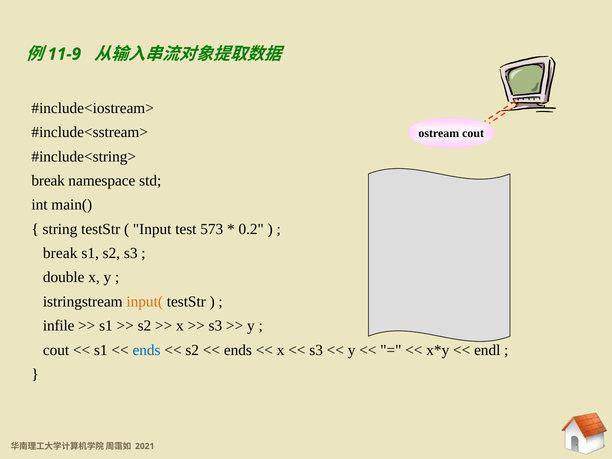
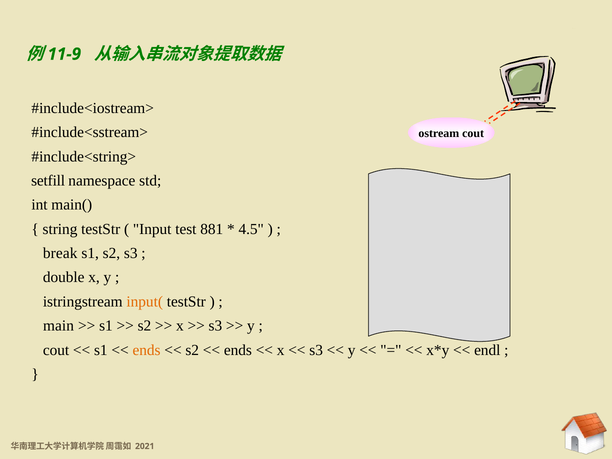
break: break -> setfill (48, 181)
573: 573 -> 881 (212, 229)
0.2: 0.2 -> 4.5 (251, 229)
infile: infile -> main (59, 326)
ends colour: blue -> orange (147, 350)
